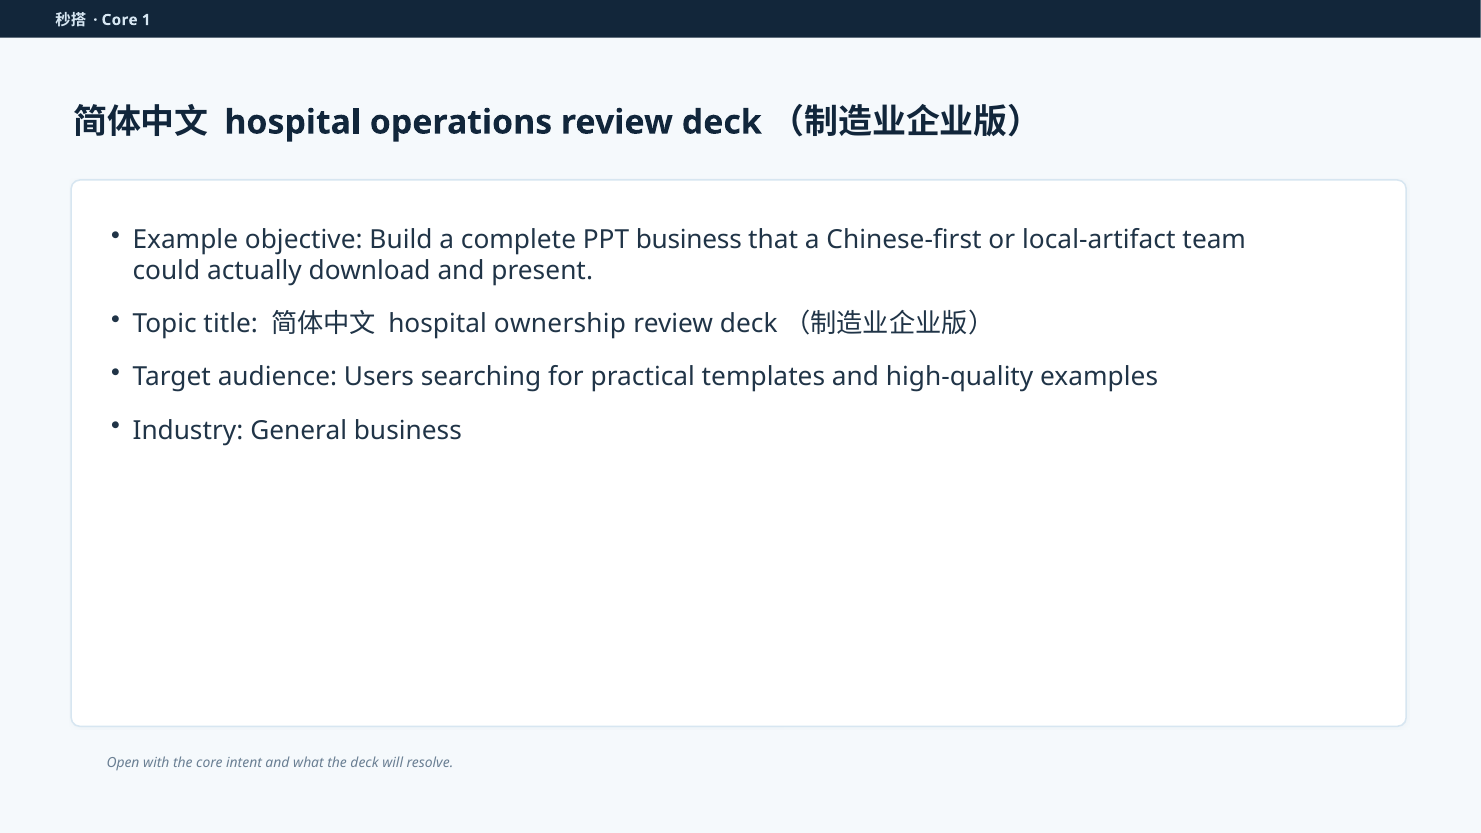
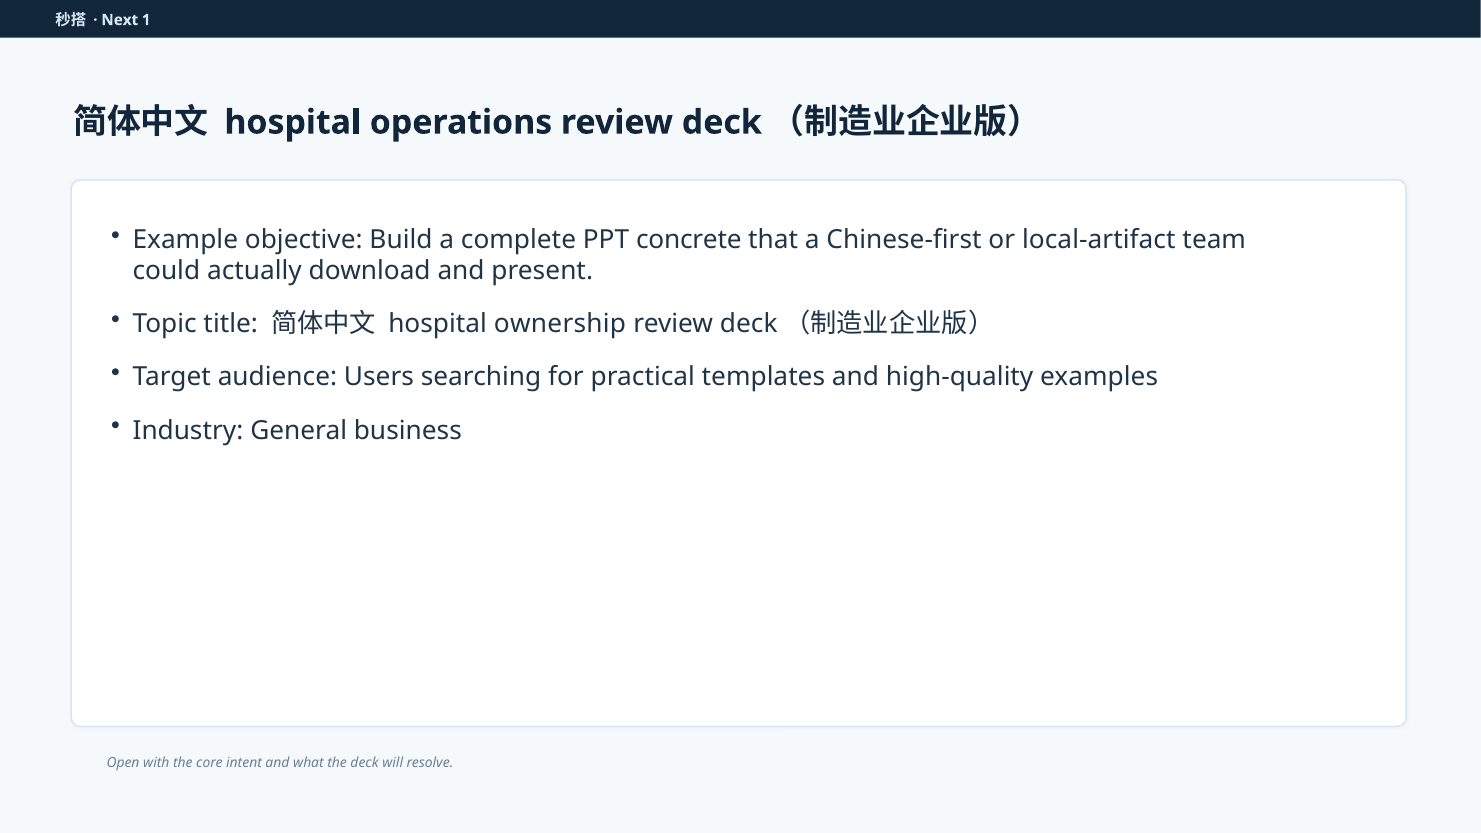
Core: Core -> Next (120, 20)
PPT business: business -> concrete (689, 240)
